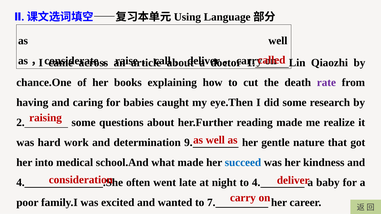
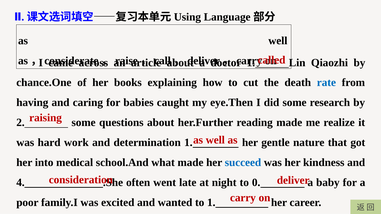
rate colour: purple -> blue (326, 83)
determination 9: 9 -> 1 (188, 143)
to 4: 4 -> 0 (256, 183)
to 7: 7 -> 1 (211, 203)
